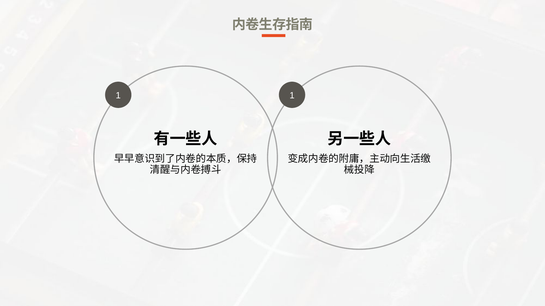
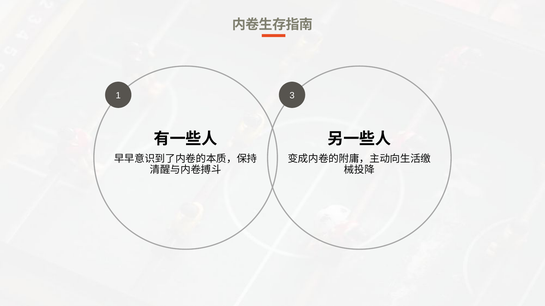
1 1: 1 -> 3 (292, 96)
